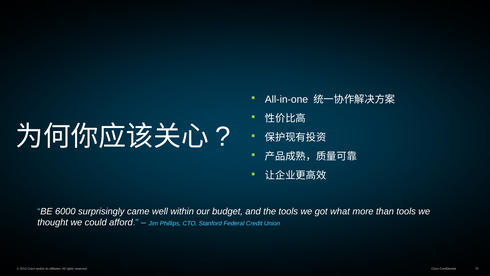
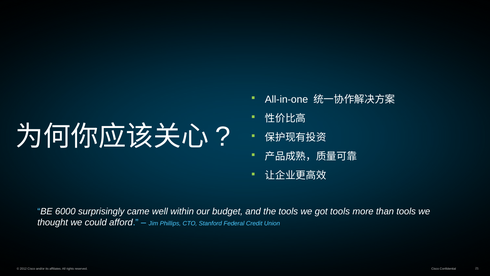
got what: what -> tools (340, 211)
